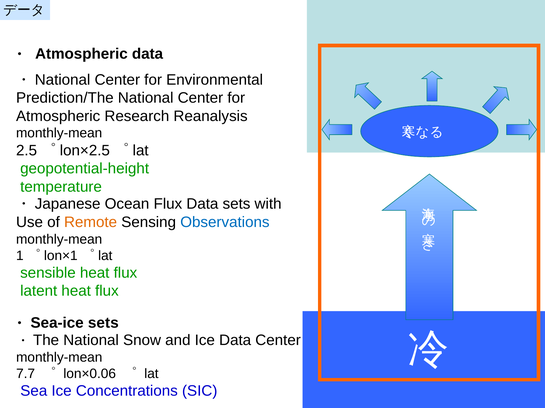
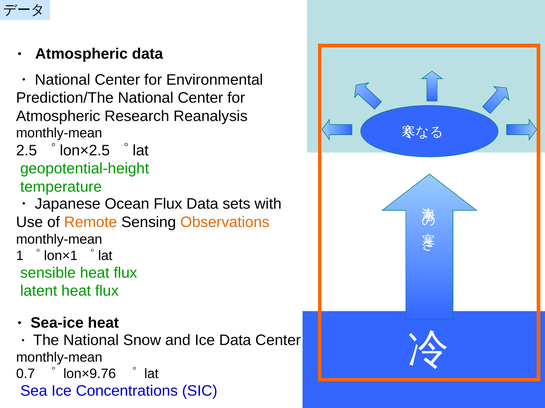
Observations colour: blue -> orange (225, 222)
sets: sets -> heat (103, 324)
7.7: 7.7 -> 0.7 (26, 374)
lon×0.06: lon×0.06 -> lon×9.76 (90, 374)
